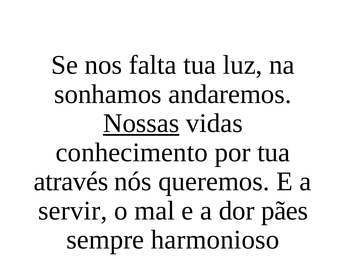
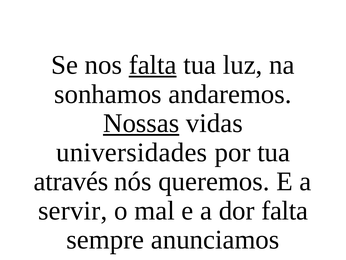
falta underline: none -> present (153, 65)
conhecimento: conhecimento -> universidades (132, 152)
dor pães: pães -> falta (285, 210)
harmonioso: harmonioso -> anunciamos (215, 239)
